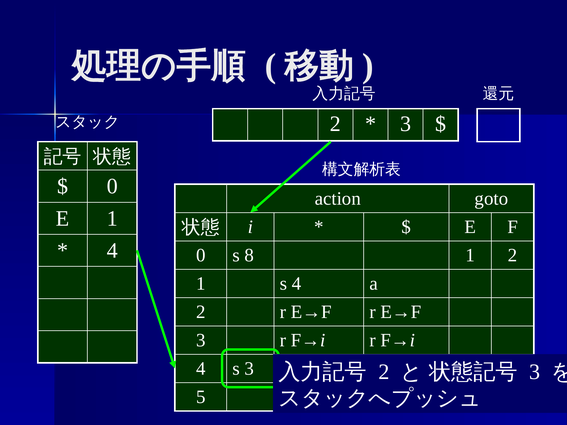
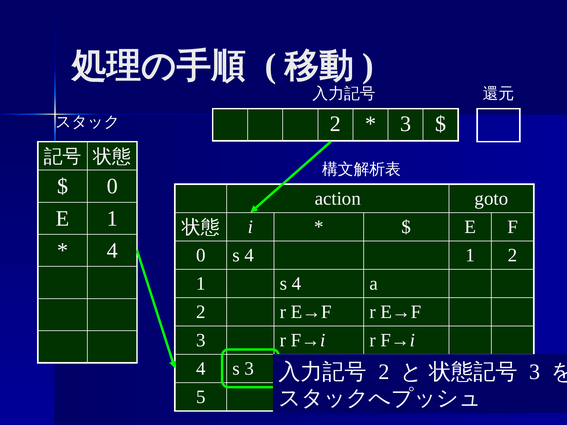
0 s 8: 8 -> 4 (249, 255)
